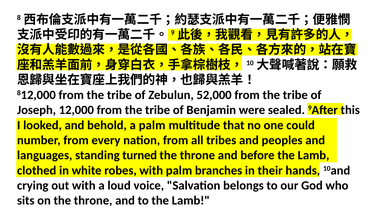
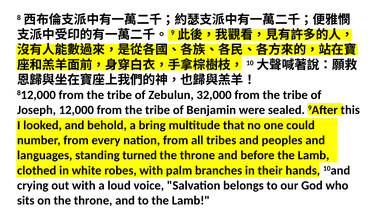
52,000: 52,000 -> 32,000 (214, 95)
a palm: palm -> bring (152, 125)
